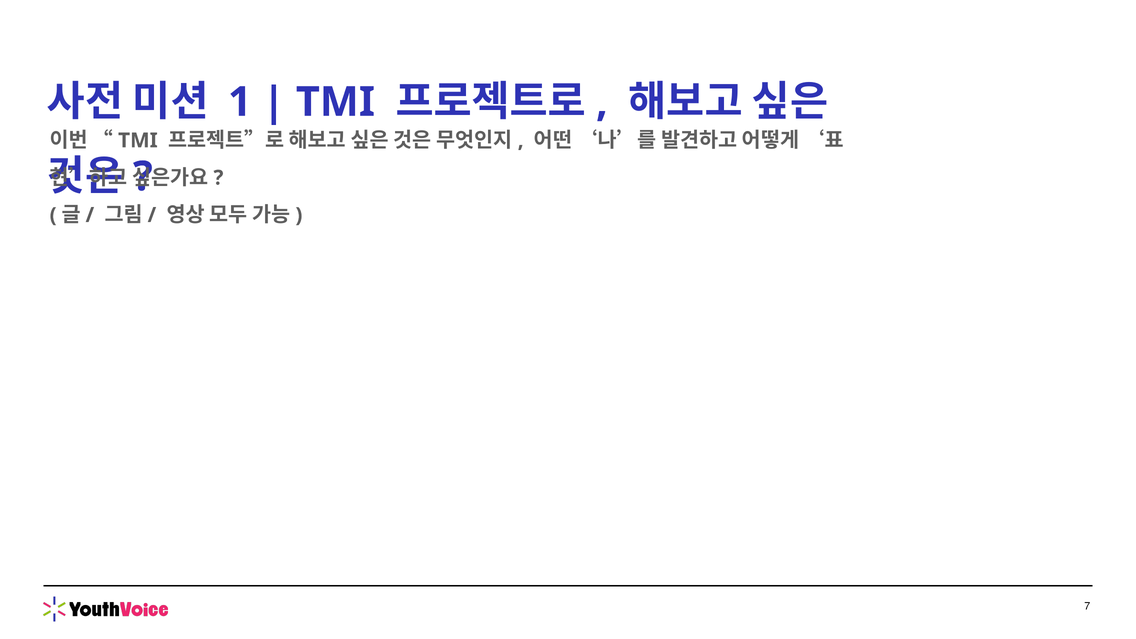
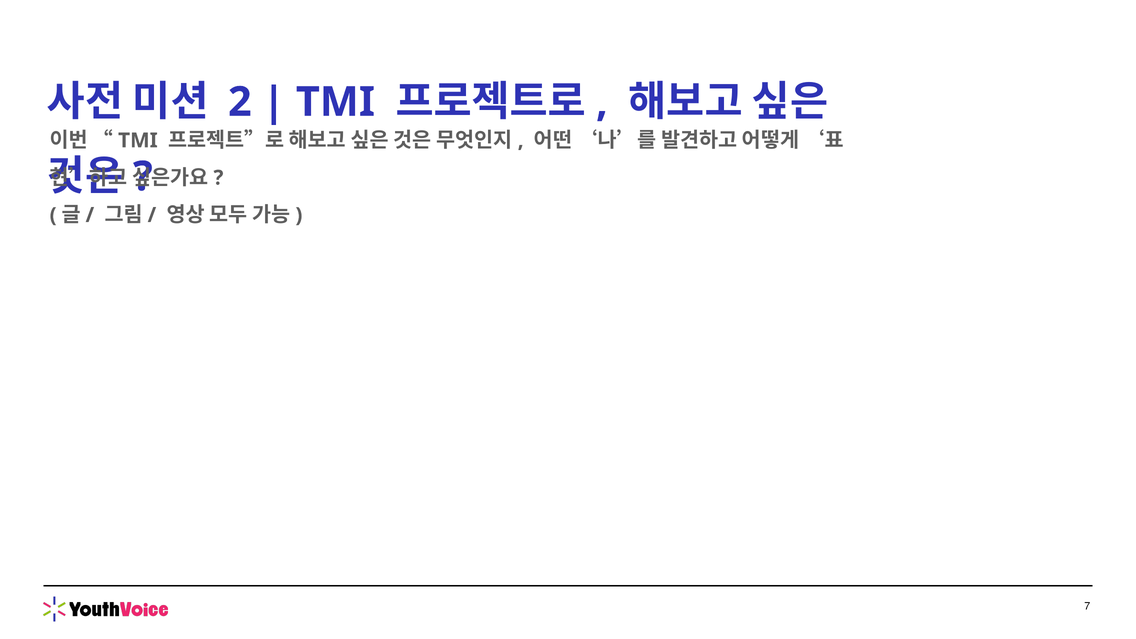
1: 1 -> 2 (240, 102)
